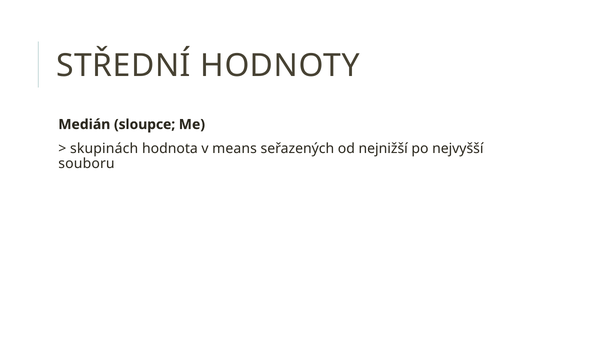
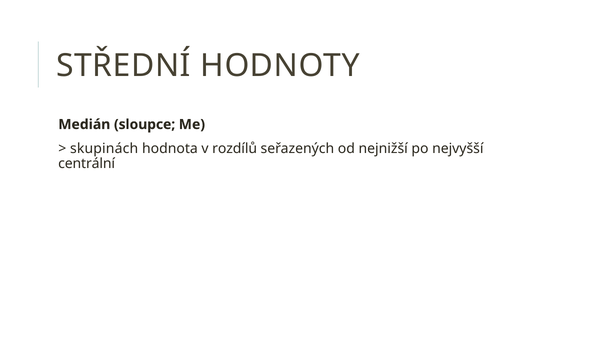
means: means -> rozdílů (235, 149)
souboru: souboru -> centrální (87, 164)
